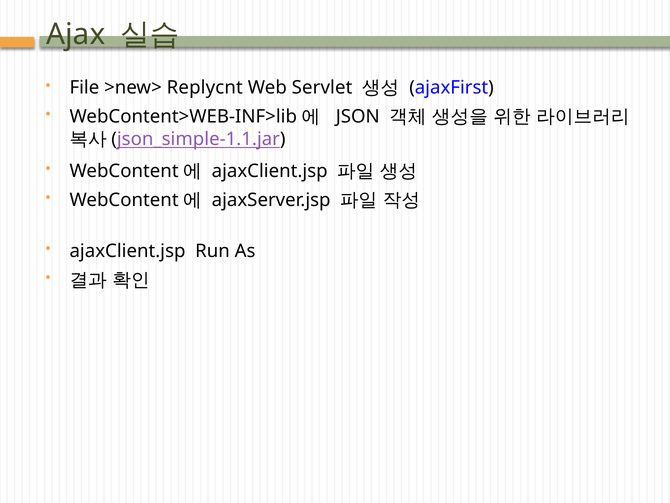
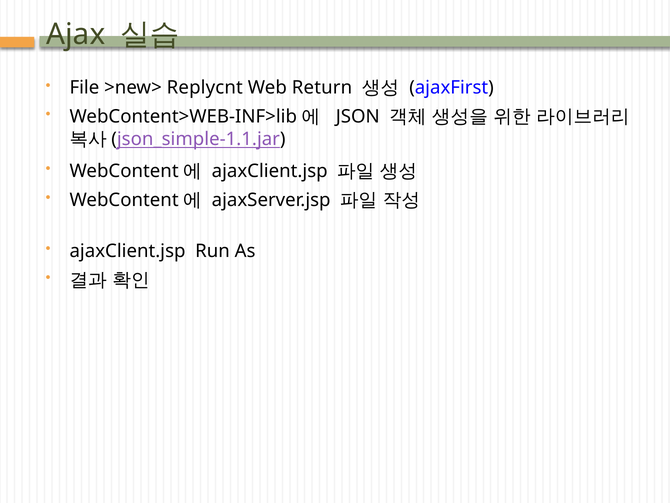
Servlet: Servlet -> Return (322, 88)
